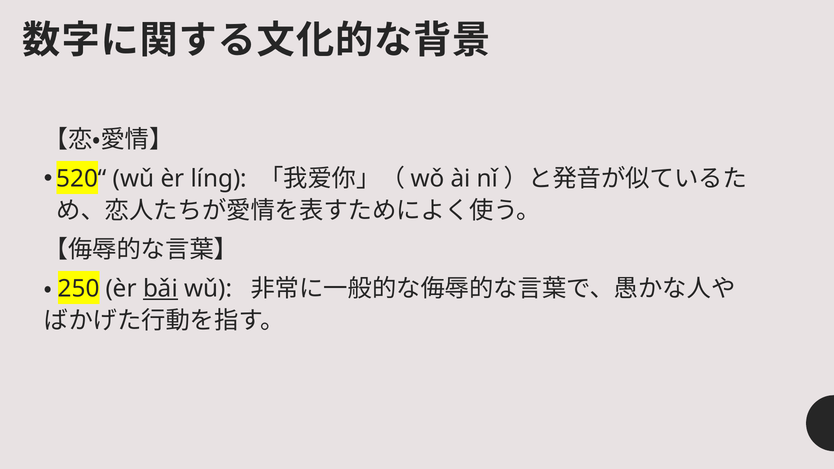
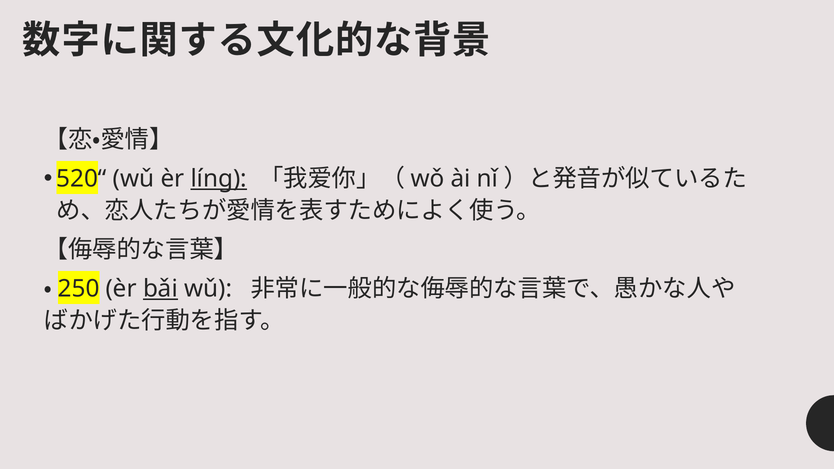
líng underline: none -> present (219, 179)
